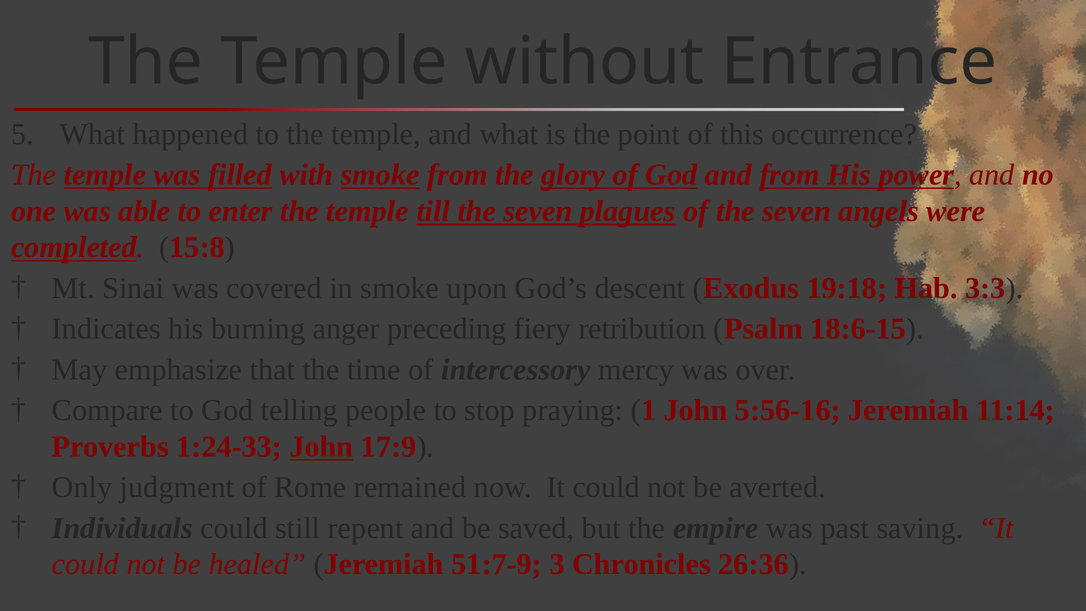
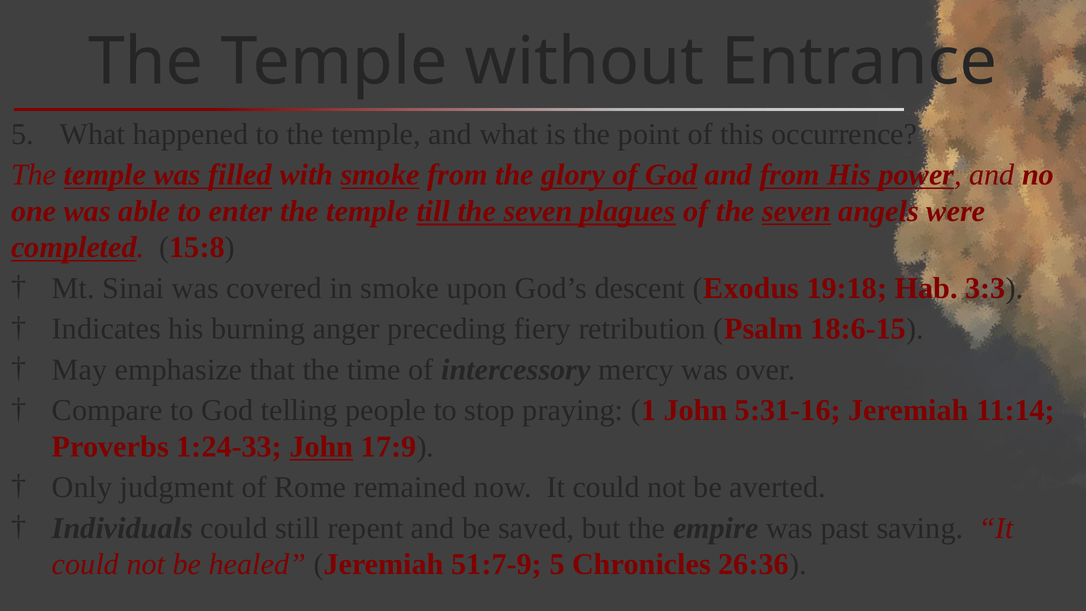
seven underline: none -> present (797, 211)
5:56-16: 5:56-16 -> 5:31-16 (788, 410)
51:7-9 3: 3 -> 5 (557, 564)
